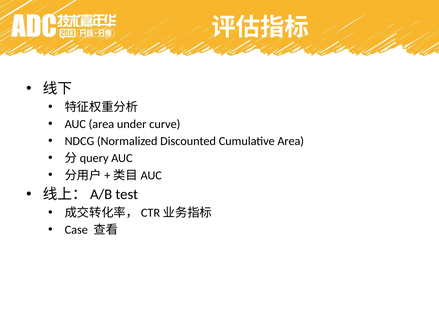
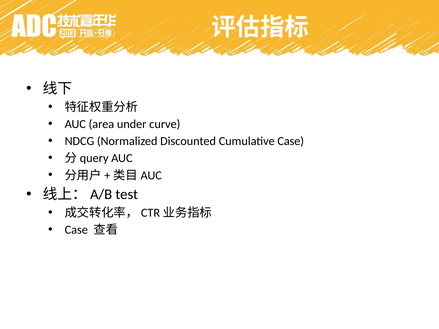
Cumulative Area: Area -> Case (291, 141)
